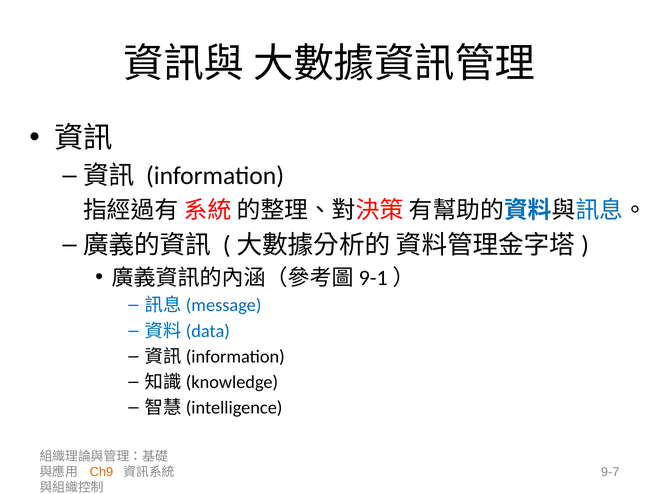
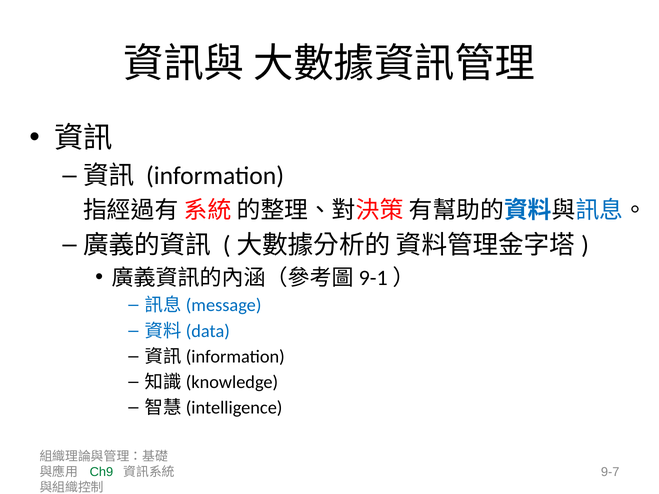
Ch9 colour: orange -> green (101, 472)
